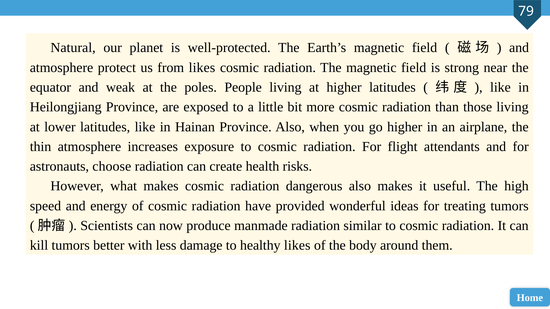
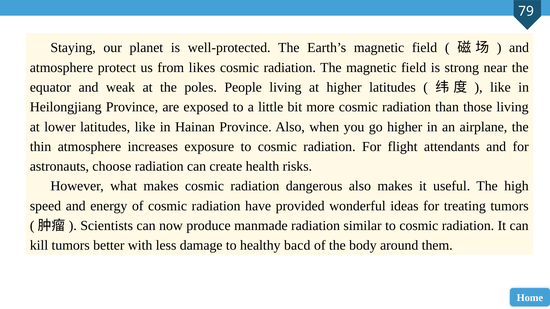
Natural: Natural -> Staying (73, 48)
healthy likes: likes -> bacd (297, 246)
